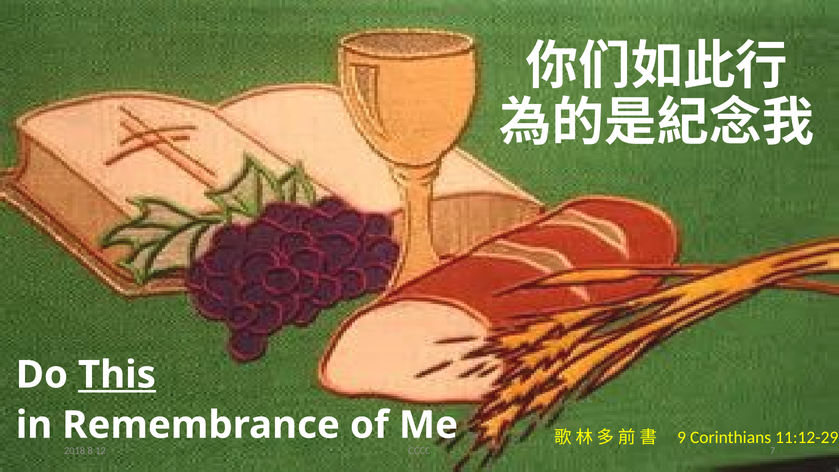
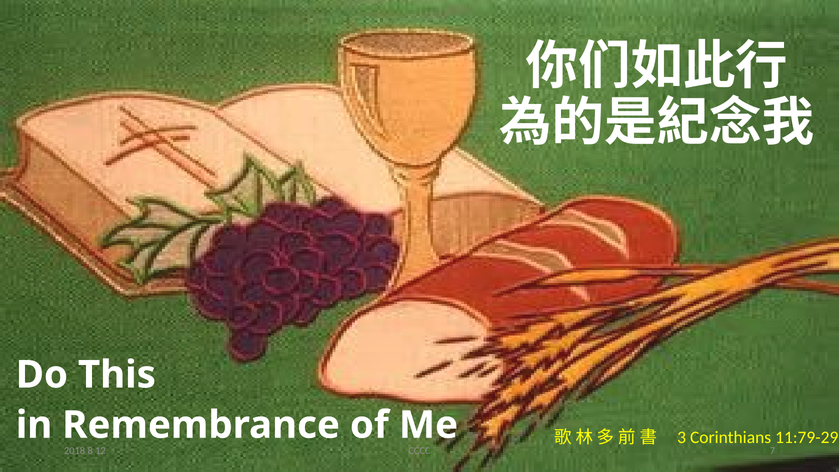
This underline: present -> none (117, 375)
9: 9 -> 3 (682, 437)
11:12-29: 11:12-29 -> 11:79-29 (807, 437)
